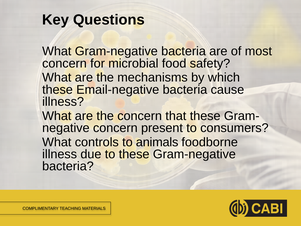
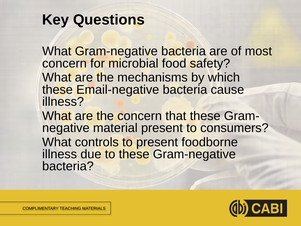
concern: concern -> material (115, 128)
to animals: animals -> present (157, 142)
